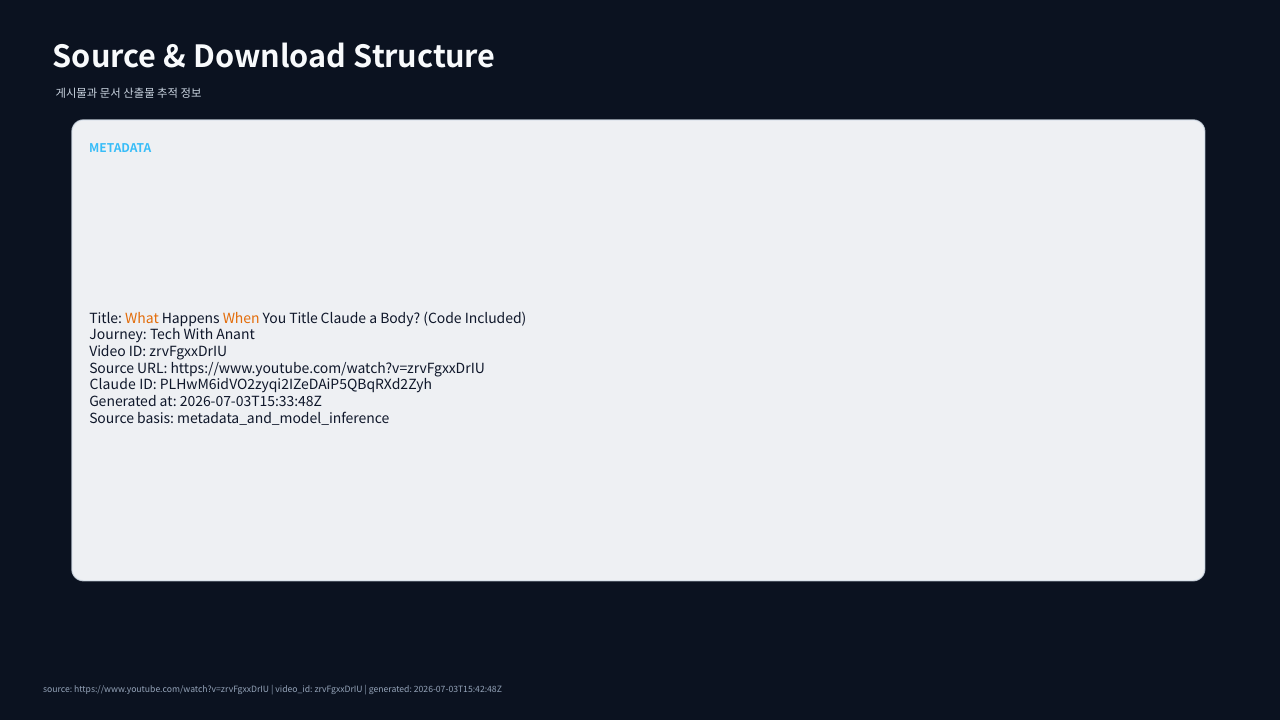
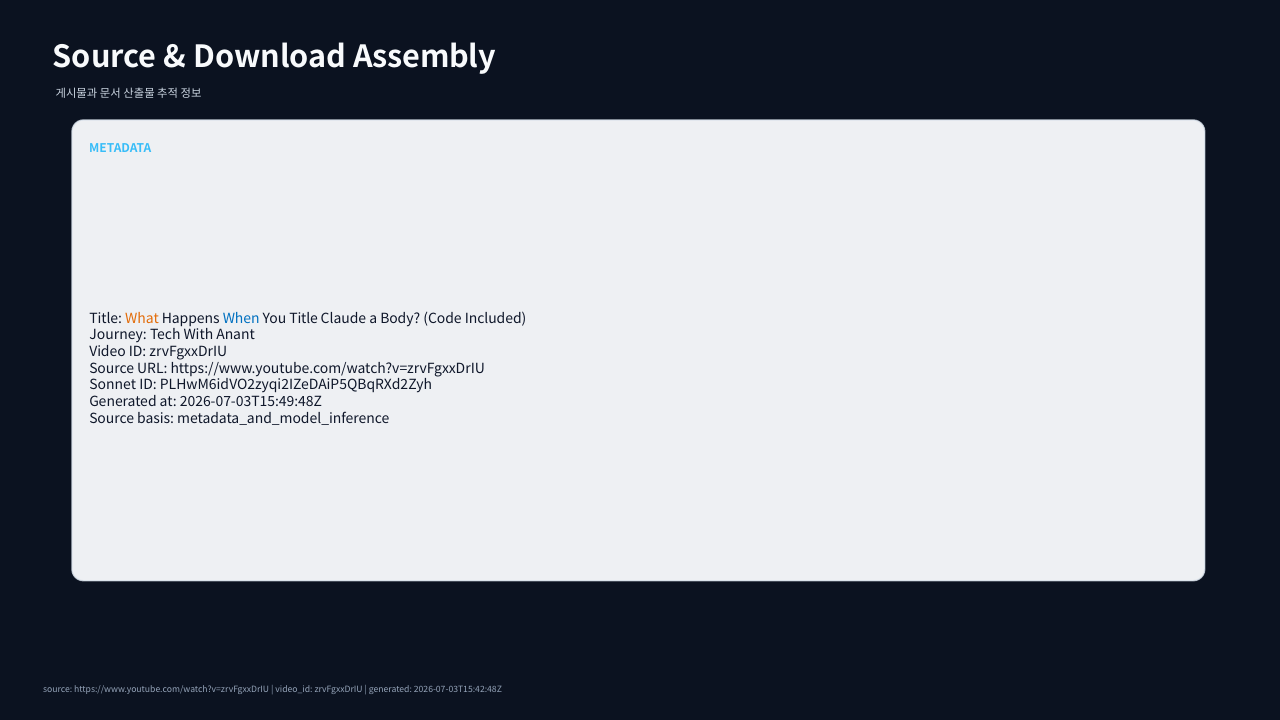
Structure: Structure -> Assembly (425, 57)
When colour: orange -> blue (241, 318)
Claude: Claude -> Sonnet (113, 385)
2026-07-03T15:33:48Z: 2026-07-03T15:33:48Z -> 2026-07-03T15:49:48Z (251, 402)
